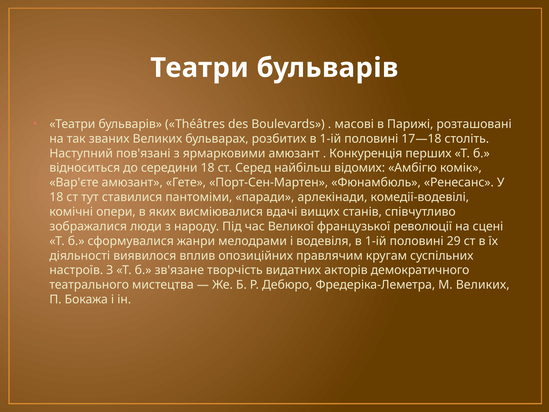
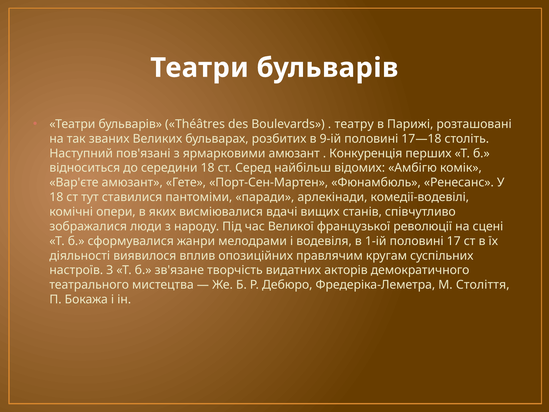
масові: масові -> театру (354, 124)
розбитих в 1-ій: 1-ій -> 9-ій (330, 139)
29: 29 -> 17 (454, 241)
М Великих: Великих -> Століття (483, 285)
